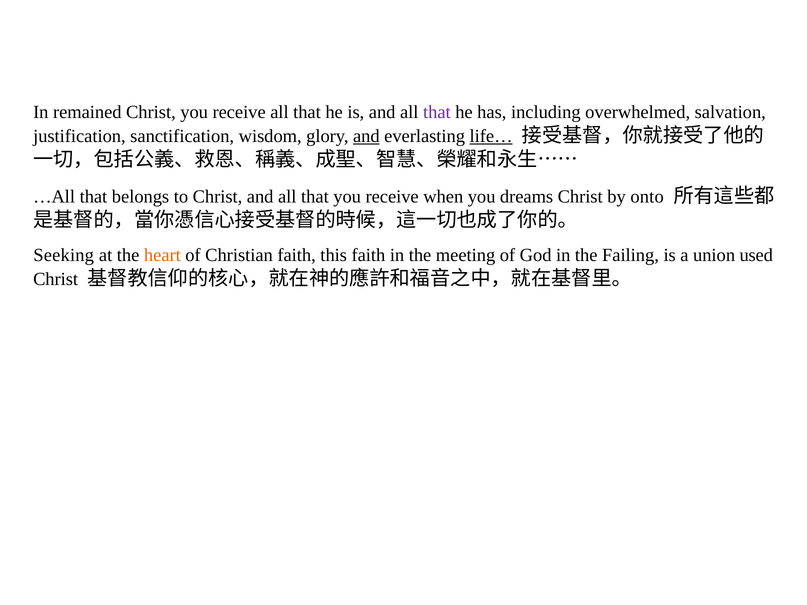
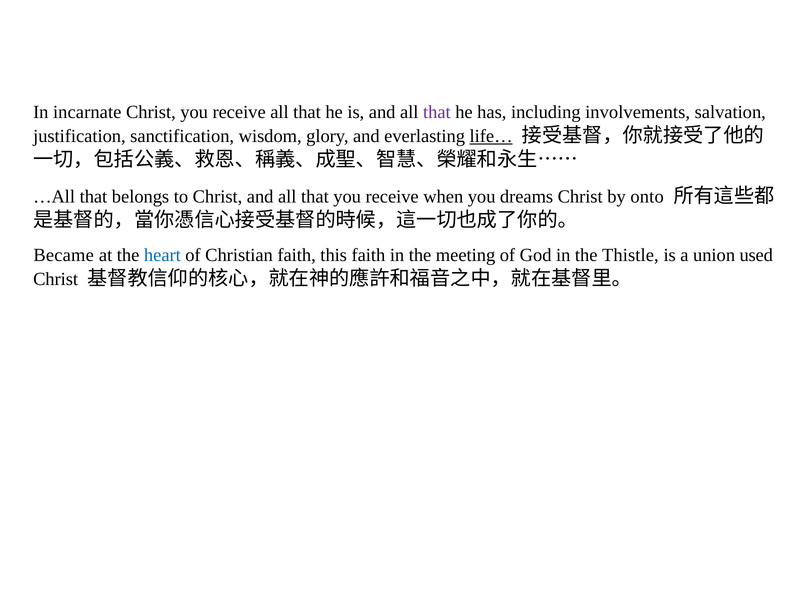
remained: remained -> incarnate (87, 112)
overwhelmed: overwhelmed -> involvements (638, 112)
and underline: present -> none (366, 136)
Seeking: Seeking -> Became (64, 255)
heart colour: orange -> blue (162, 255)
Failing: Failing -> Thistle (630, 255)
